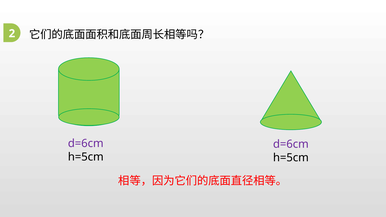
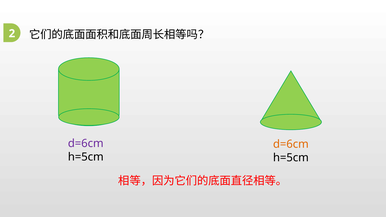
d=6cm colour: purple -> orange (291, 144)
